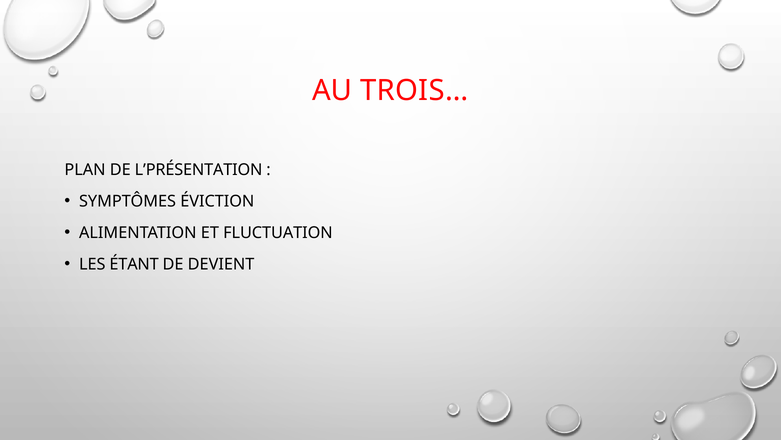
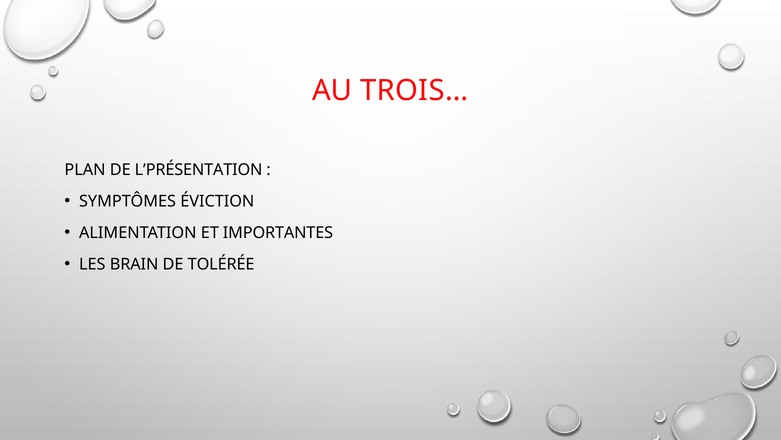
FLUCTUATION: FLUCTUATION -> IMPORTANTES (278, 232)
ÉTANT: ÉTANT -> BRAIN (134, 264)
DEVIENT: DEVIENT -> TOLÉRÉE (221, 264)
